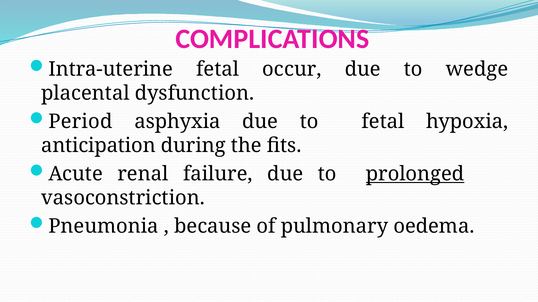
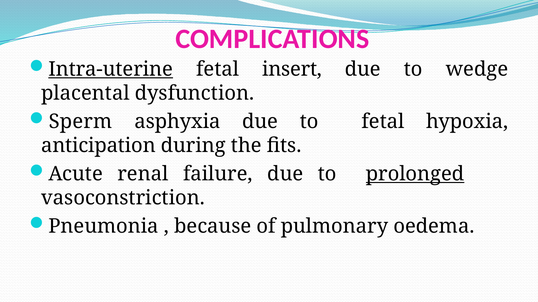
Intra-uterine underline: none -> present (111, 69)
occur: occur -> insert (292, 69)
Period: Period -> Sperm (81, 122)
